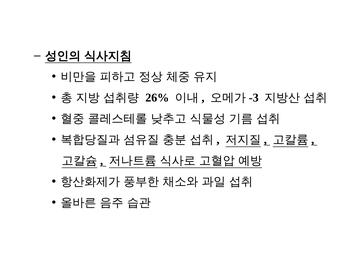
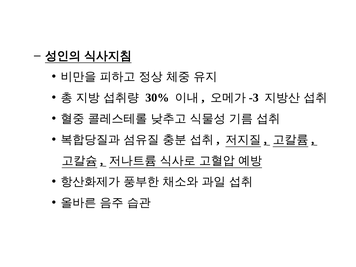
26%: 26% -> 30% (157, 98)
